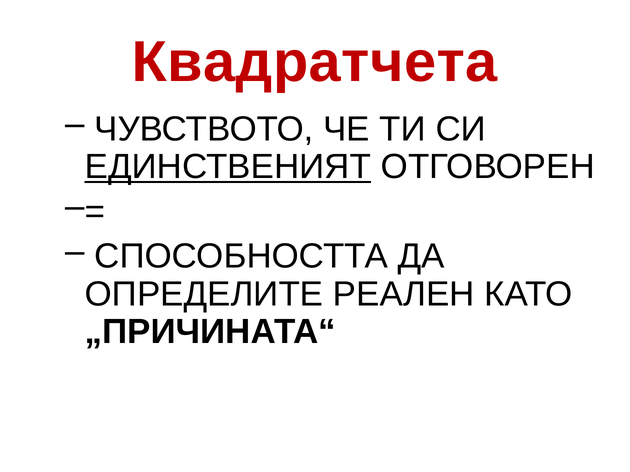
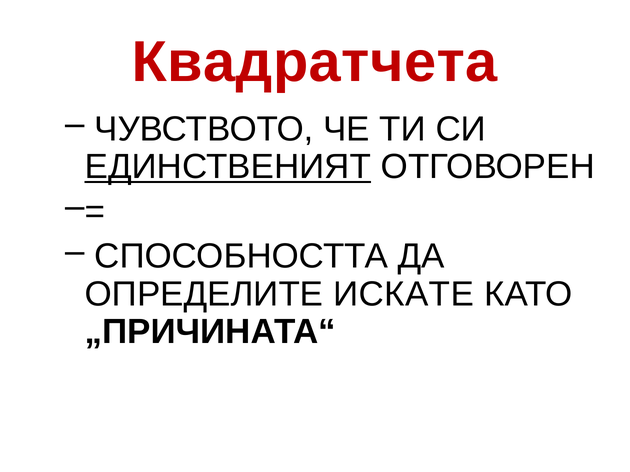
РЕАЛЕН: РЕАЛЕН -> ИСКАТЕ (404, 294)
